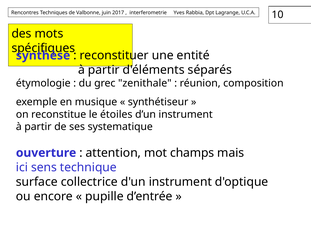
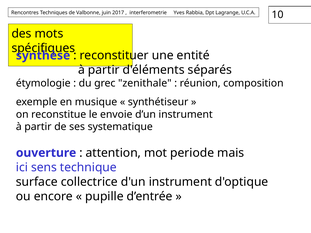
étoiles: étoiles -> envoie (116, 115)
champs: champs -> periode (192, 153)
